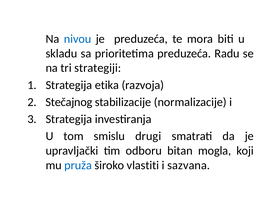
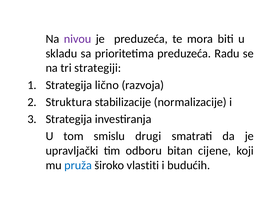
nivou colour: blue -> purple (78, 39)
etika: etika -> lično (107, 85)
Stečajnog: Stečajnog -> Struktura (69, 102)
mogla: mogla -> cijene (215, 150)
sazvana: sazvana -> budućih (189, 165)
